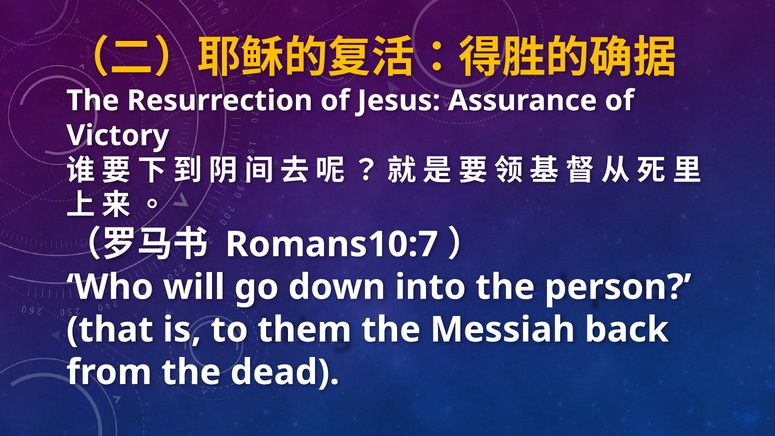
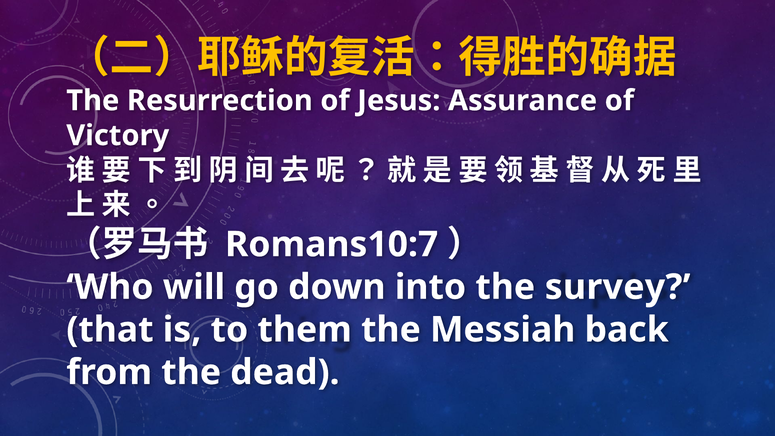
person: person -> survey (618, 287)
